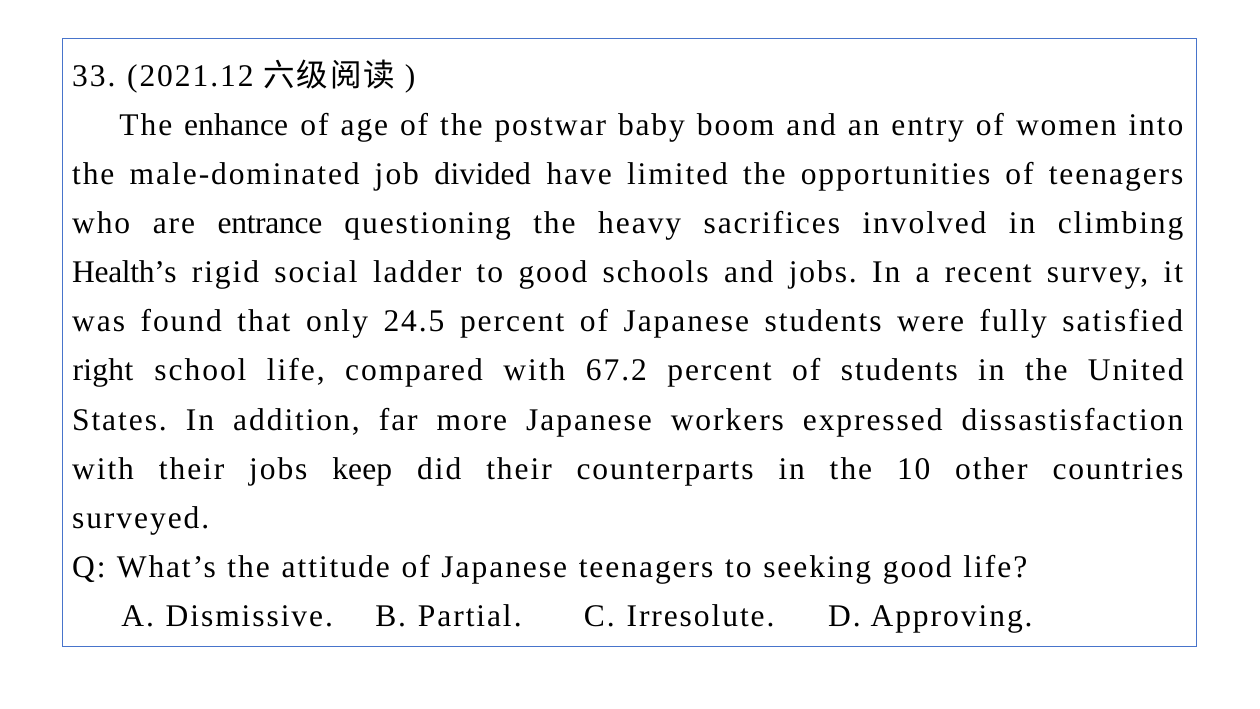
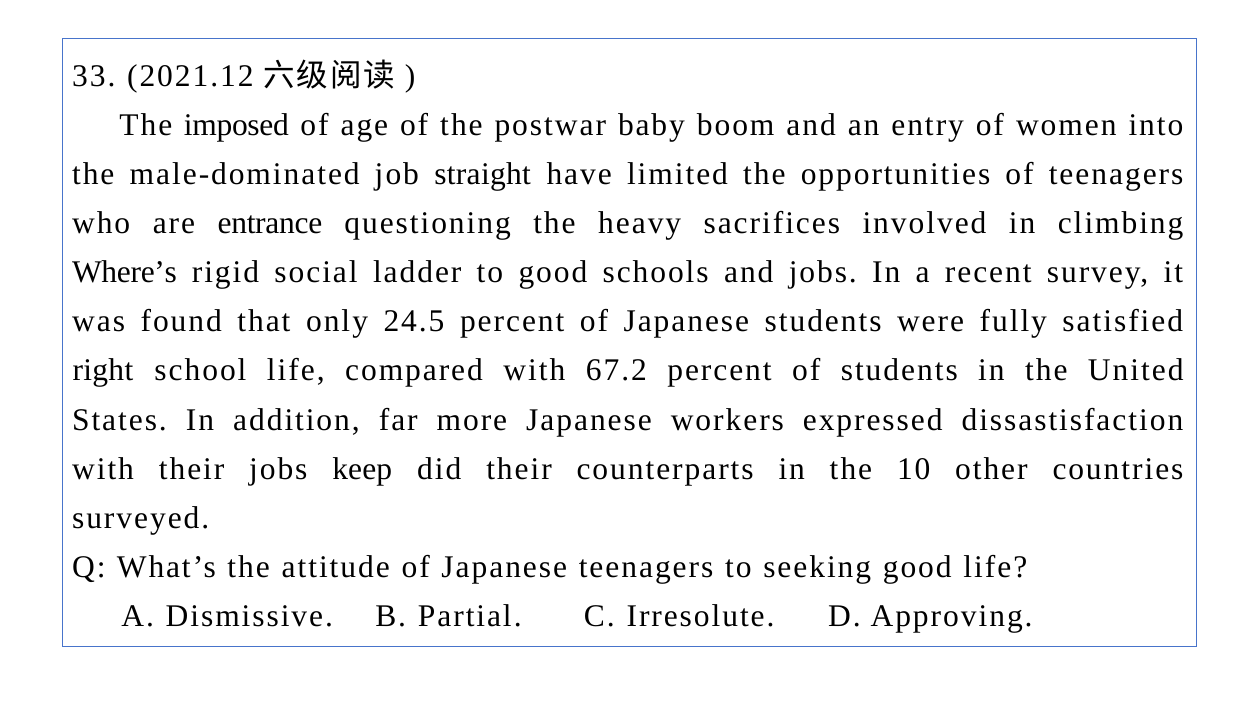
enhance: enhance -> imposed (236, 125)
divided: divided -> straight (483, 174)
Health’s: Health’s -> Where’s (124, 272)
